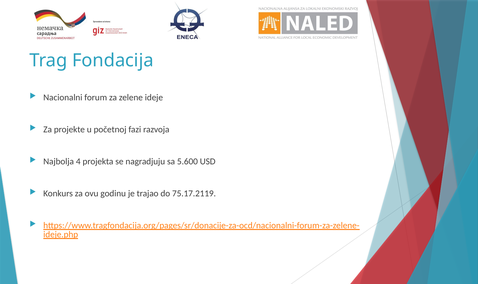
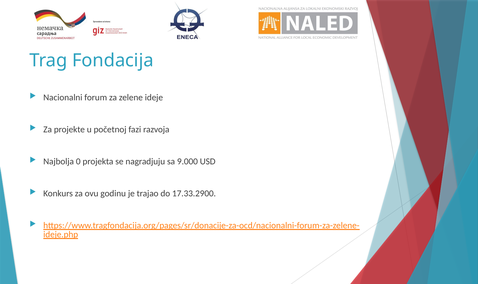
4: 4 -> 0 (78, 161)
5.600: 5.600 -> 9.000 (187, 161)
75.17.2119: 75.17.2119 -> 17.33.2900 (194, 194)
